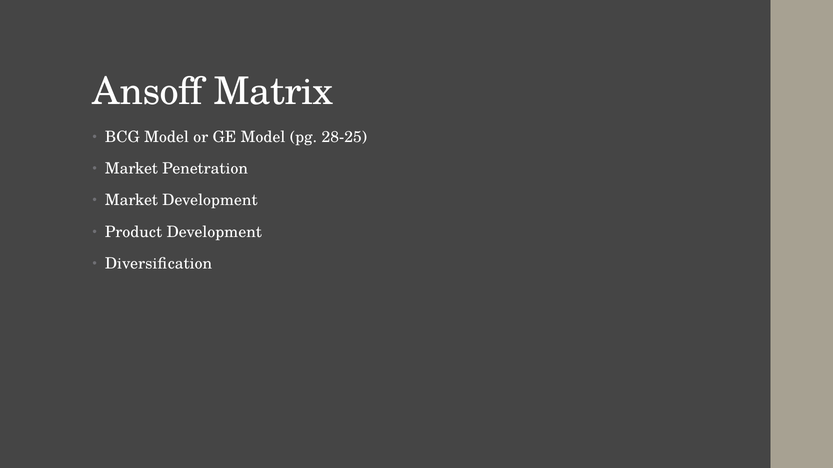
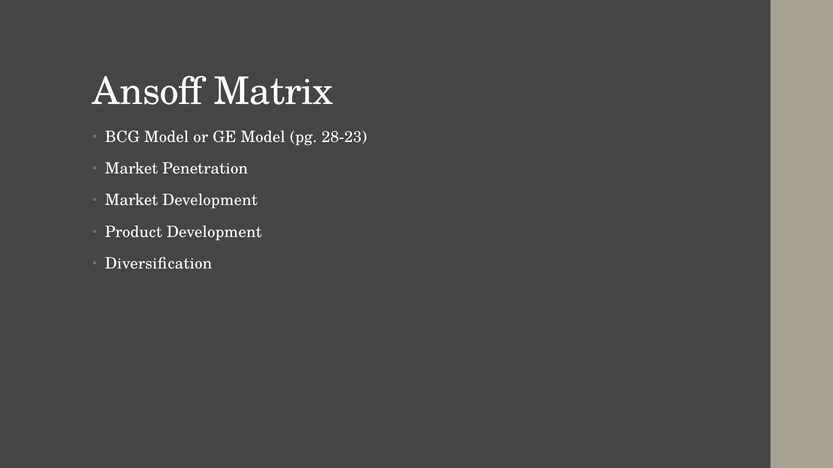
28-25: 28-25 -> 28-23 (344, 137)
